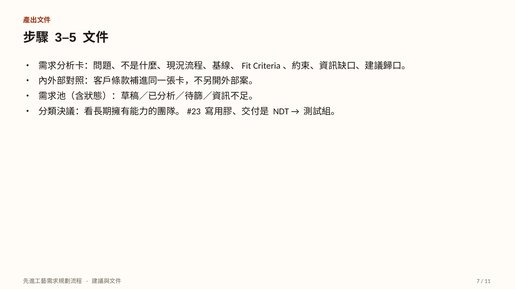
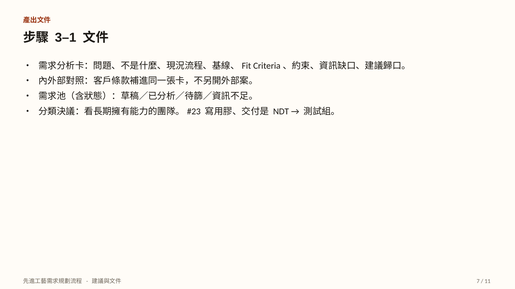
3–5: 3–5 -> 3–1 (66, 38)
